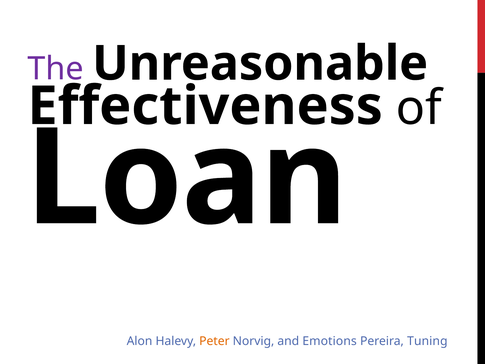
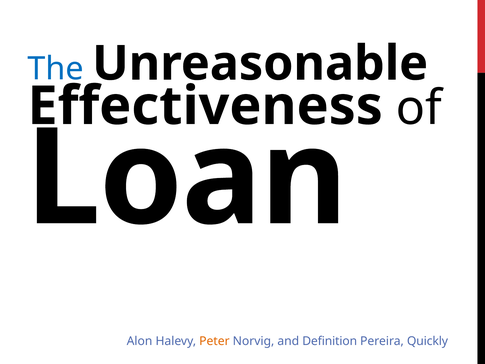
The colour: purple -> blue (56, 69)
Emotions: Emotions -> Definition (330, 341)
Tuning: Tuning -> Quickly (427, 341)
